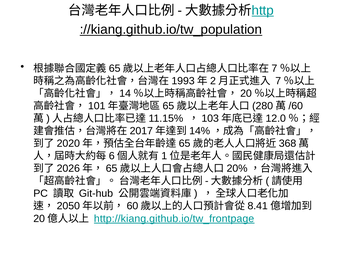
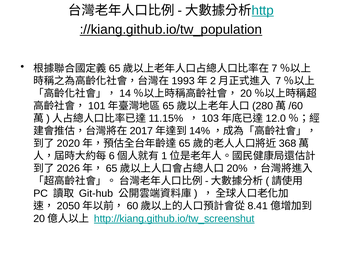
http://kiang.github.io/tw_frontpage: http://kiang.github.io/tw_frontpage -> http://kiang.github.io/tw_screenshut (174, 219)
